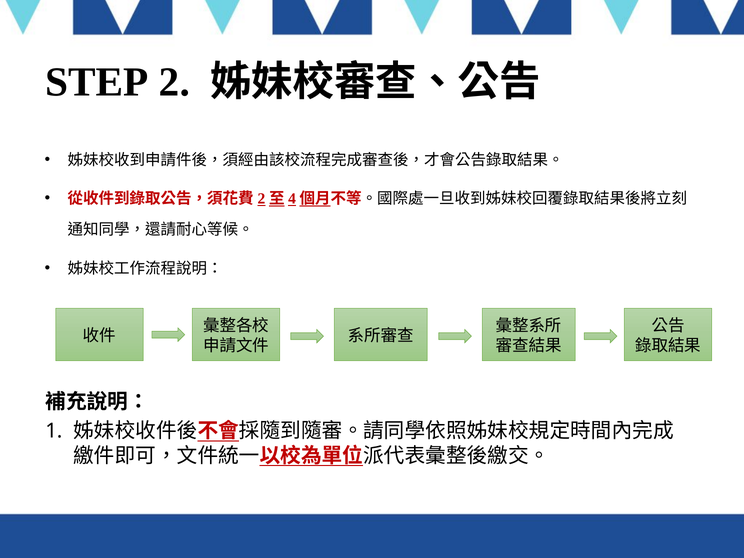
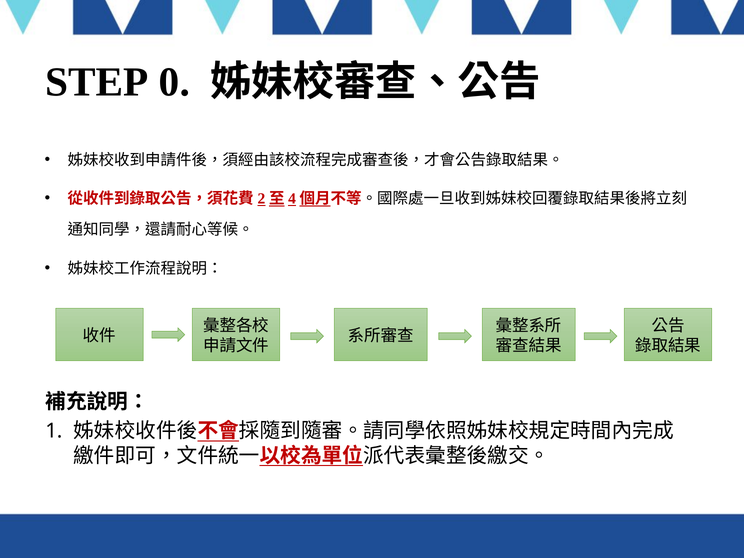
2: 2 -> 0 (174, 82)
